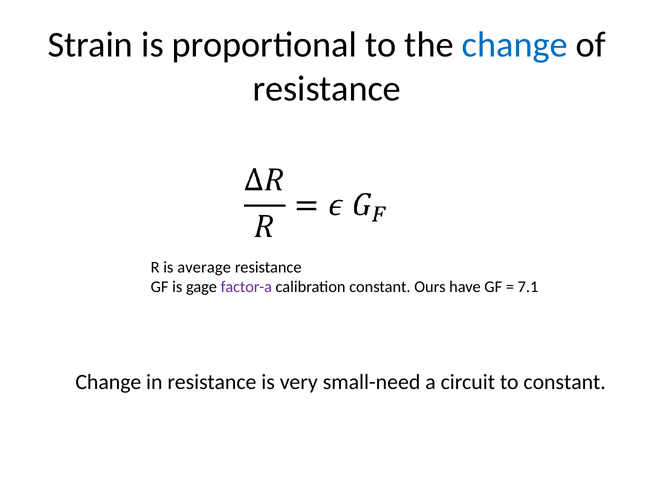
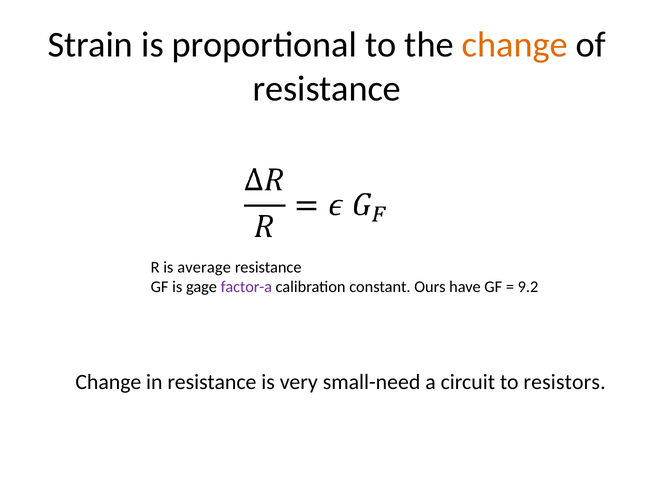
change colour: blue -> orange (515, 45)
7.1: 7.1 -> 9.2 (528, 287)
to constant: constant -> resistors (565, 383)
